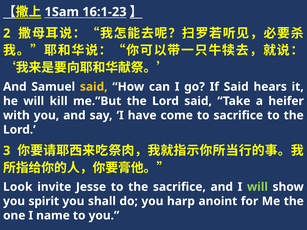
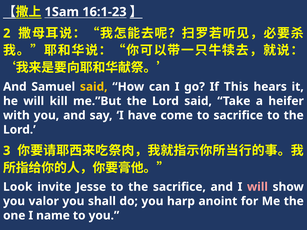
If Said: Said -> This (236, 87)
will colour: light green -> pink (257, 187)
spirit: spirit -> valor (44, 201)
